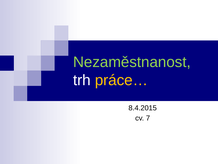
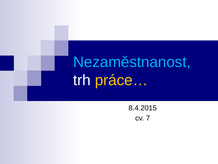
Nezaměstnanost colour: light green -> light blue (132, 62)
